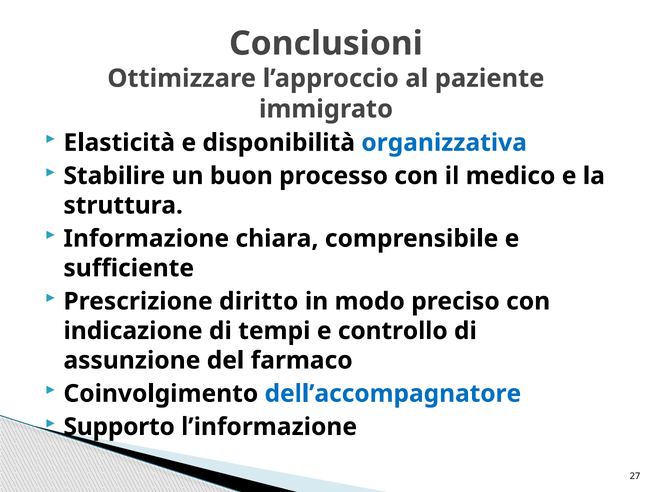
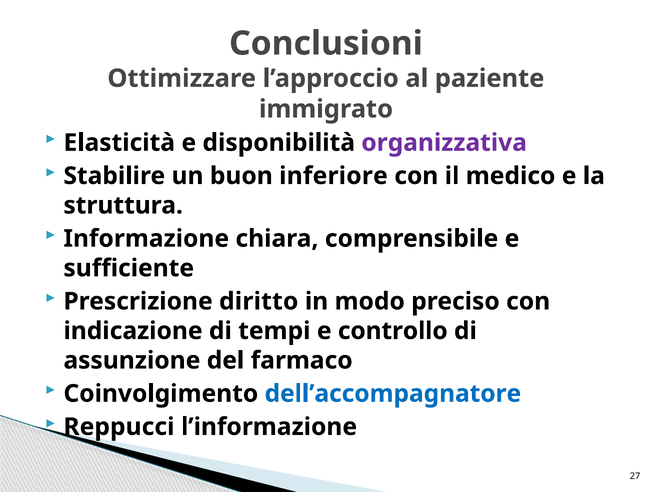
organizzativa colour: blue -> purple (444, 143)
processo: processo -> inferiore (333, 176)
Supporto: Supporto -> Reppucci (119, 427)
